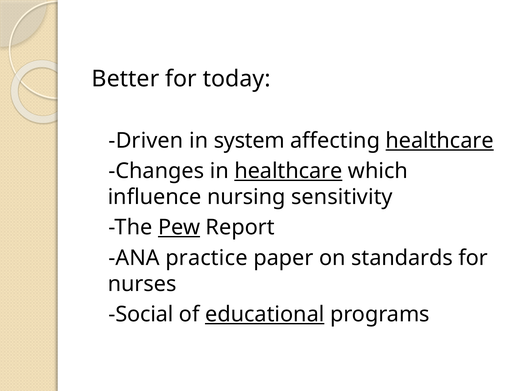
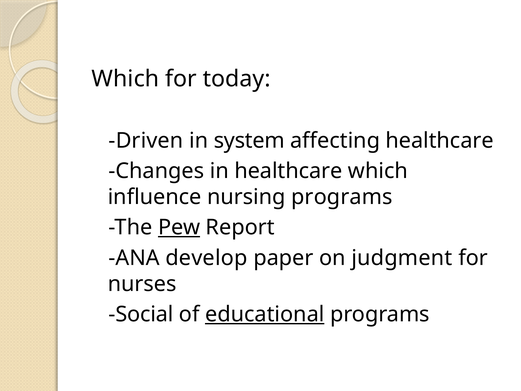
Better: Better -> Which (125, 79)
healthcare underline: present -> none (440, 140)
healthcare underline: present -> none (288, 171)
nursing sensitivity: sensitivity -> programs (342, 197)
practice: practice -> develop (206, 258)
standards: standards -> judgment (402, 258)
